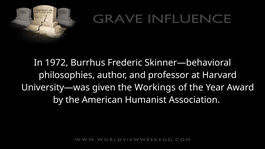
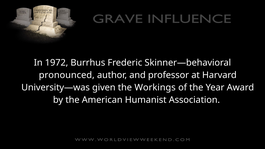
philosophies: philosophies -> pronounced (67, 75)
